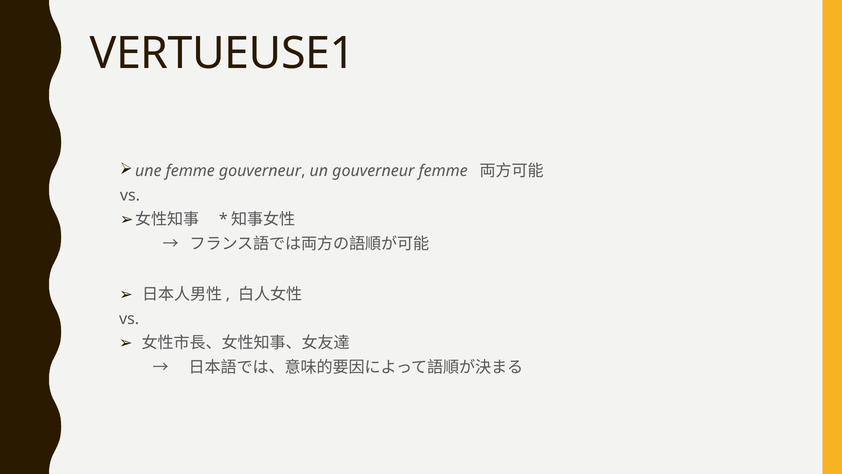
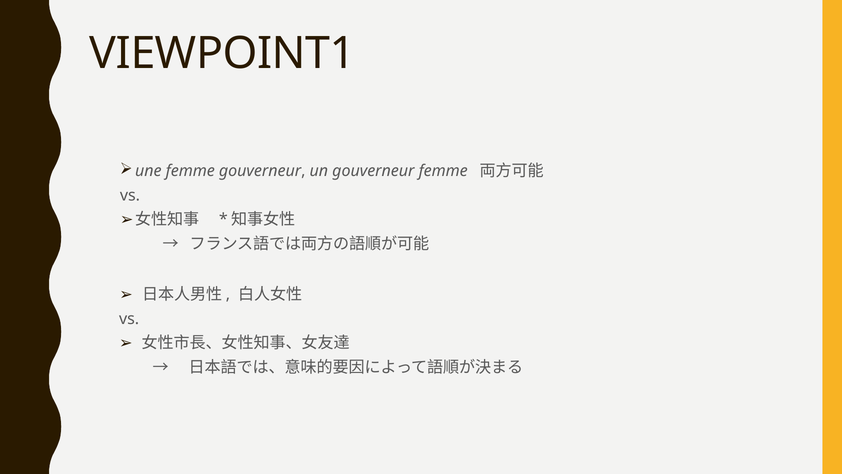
VERTUEUSE1: VERTUEUSE1 -> VIEWPOINT1 (222, 53)
